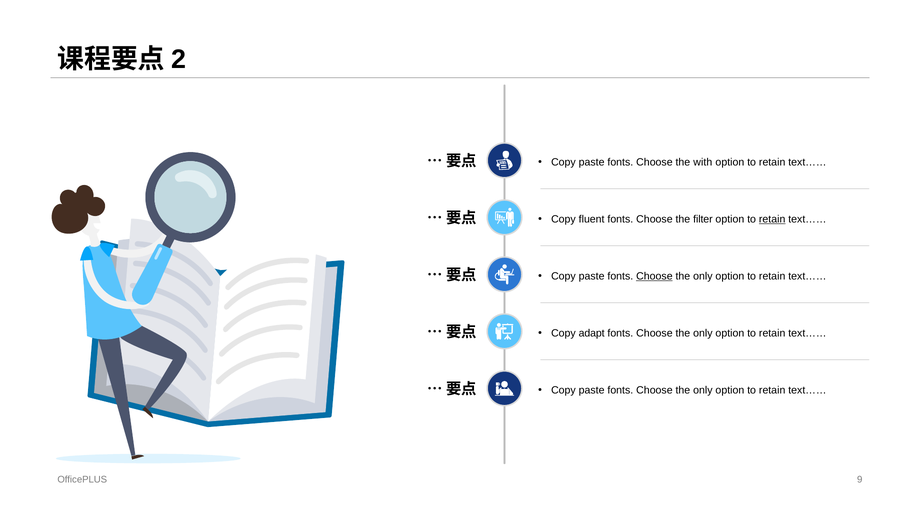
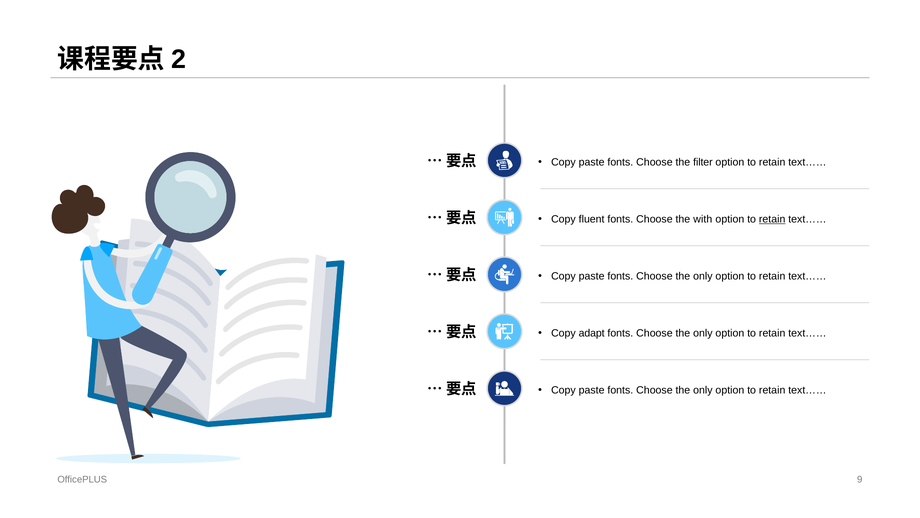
with: with -> filter (703, 162)
filter: filter -> with (703, 219)
Choose underline: present -> none (654, 276)
